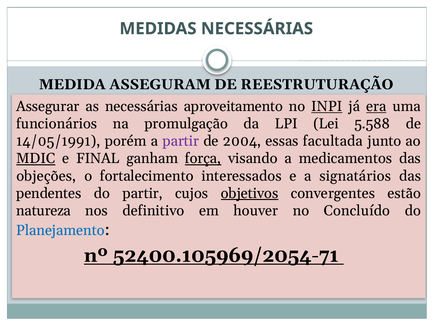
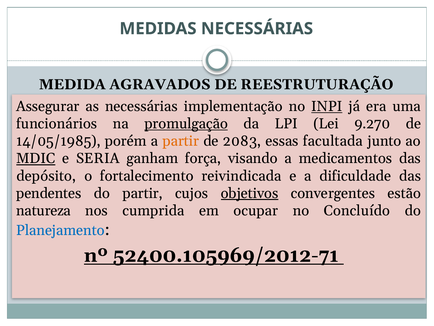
ASSEGURAM: ASSEGURAM -> AGRAVADOS (160, 84)
aproveitamento: aproveitamento -> implementação (233, 106)
era underline: present -> none (376, 106)
promulgação underline: none -> present (186, 124)
5.588: 5.588 -> 9.270 (372, 124)
14/05/1991: 14/05/1991 -> 14/05/1985 (58, 141)
partir colour: purple -> orange (181, 141)
2004: 2004 -> 2083 (242, 141)
FINAL: FINAL -> SERIA (98, 158)
força underline: present -> none (203, 158)
objeções: objeções -> depósito (46, 176)
interessados: interessados -> reivindicada (242, 176)
signatários: signatários -> dificuldade (355, 176)
definitivo: definitivo -> cumprida (153, 210)
houver: houver -> ocupar (256, 210)
52400.105969/2054-71: 52400.105969/2054-71 -> 52400.105969/2012-71 (226, 255)
